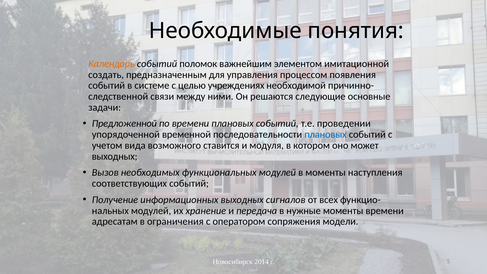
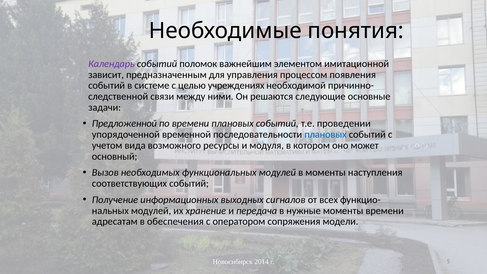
Календарь colour: orange -> purple (111, 64)
создать: создать -> зависит (106, 75)
ставится: ставится -> ресурсы (221, 145)
выходных: выходных -> основный (115, 156)
ограничения: ограничения -> обеспечения (175, 222)
